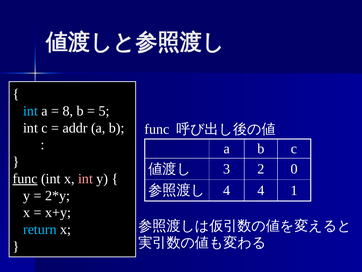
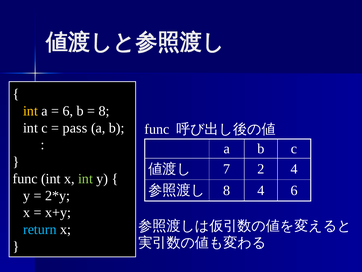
int colour: light blue -> yellow (31, 111)
8: 8 -> 6 (68, 111)
5: 5 -> 8 (104, 111)
addr: addr -> pass (75, 128)
3: 3 -> 7 (227, 169)
2 0: 0 -> 4 (294, 169)
func underline: present -> none (25, 178)
int colour: pink -> light green (85, 178)
4: 4 -> 8 (227, 190)
4 1: 1 -> 6 (294, 190)
